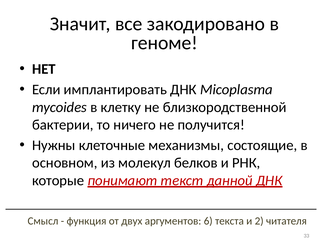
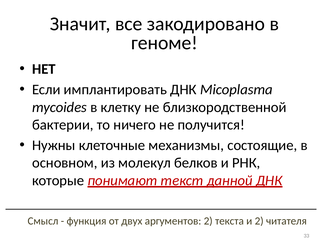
аргументов 6: 6 -> 2 (208, 221)
